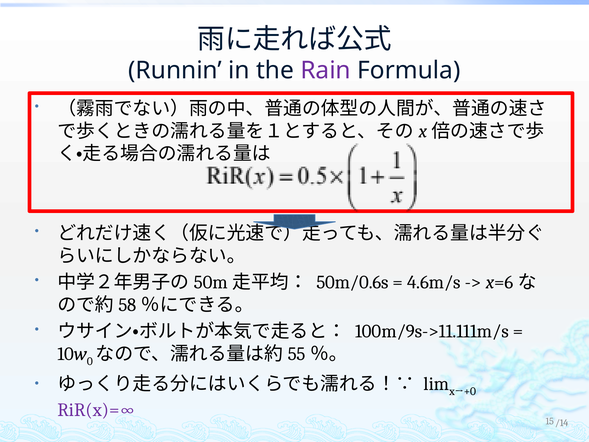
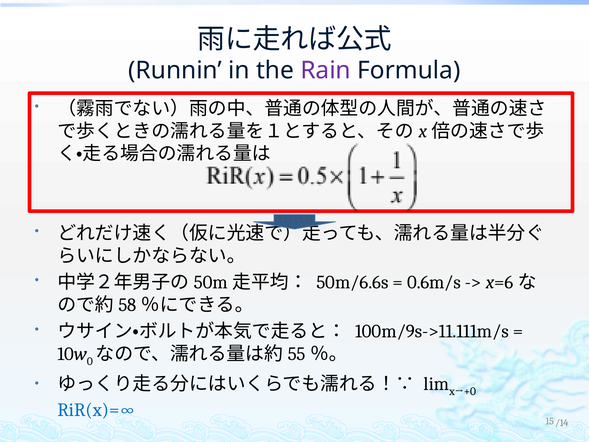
50m/0.6s: 50m/0.6s -> 50m/6.6s (352, 282)
4.6m/s: 4.6m/s -> 0.6m/s (434, 282)
RiR(x)=∞ colour: purple -> blue (96, 410)
